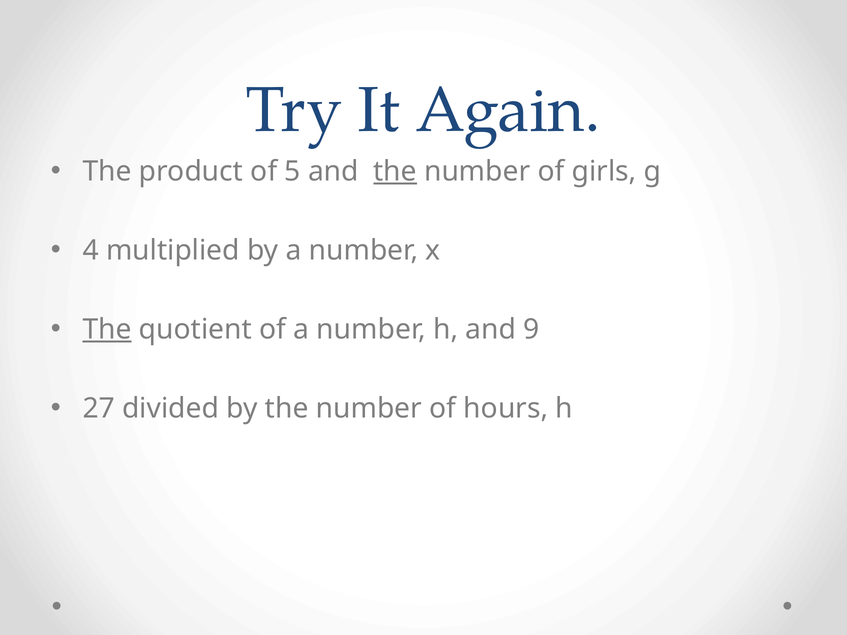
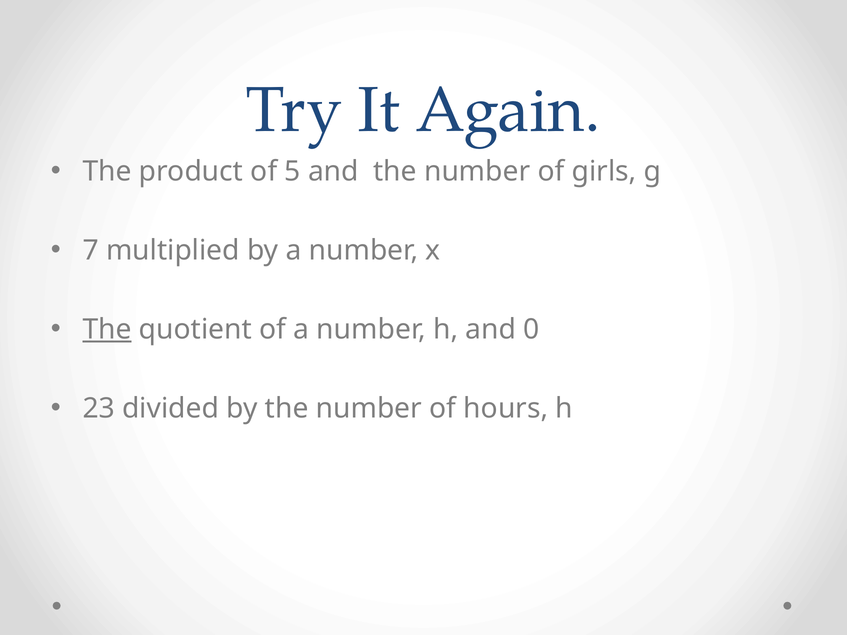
the underline: present -> none (395, 171)
4: 4 -> 7 (91, 250)
9: 9 -> 0 (531, 329)
27: 27 -> 23 (99, 408)
